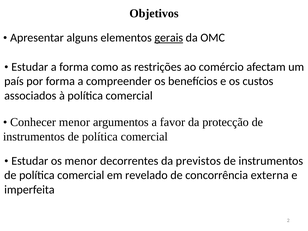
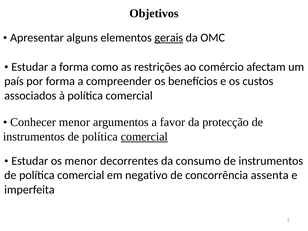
comercial underline: none -> present (144, 137)
previstos: previstos -> consumo (198, 161)
revelado: revelado -> negativo (146, 175)
externa: externa -> assenta (270, 175)
